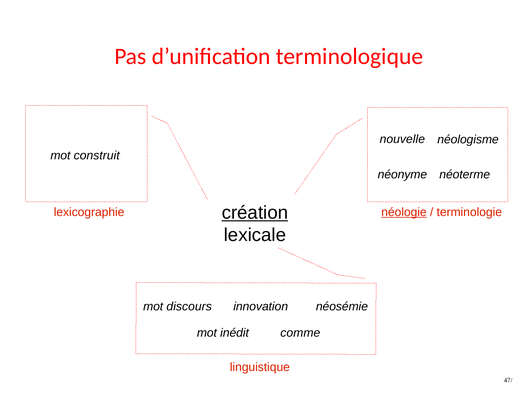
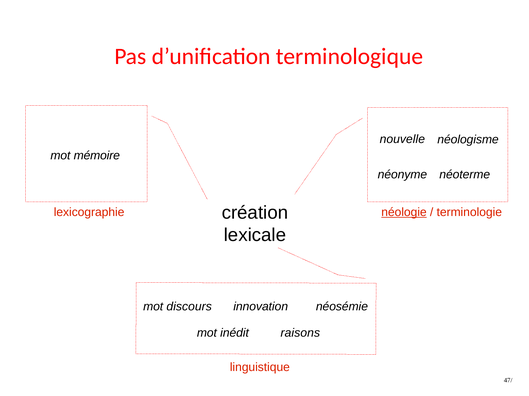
construit: construit -> mémoire (97, 156)
création underline: present -> none (255, 213)
comme: comme -> raisons (300, 333)
